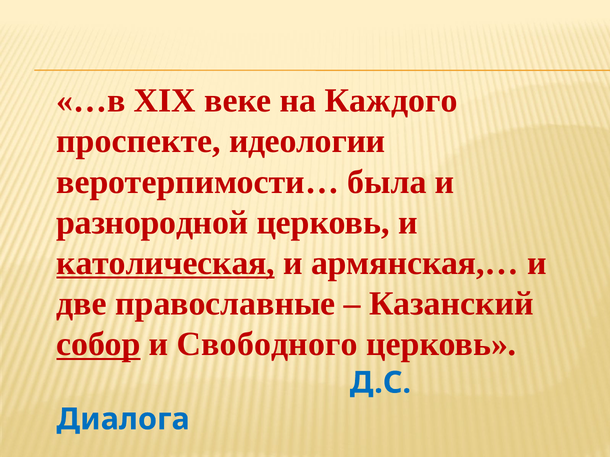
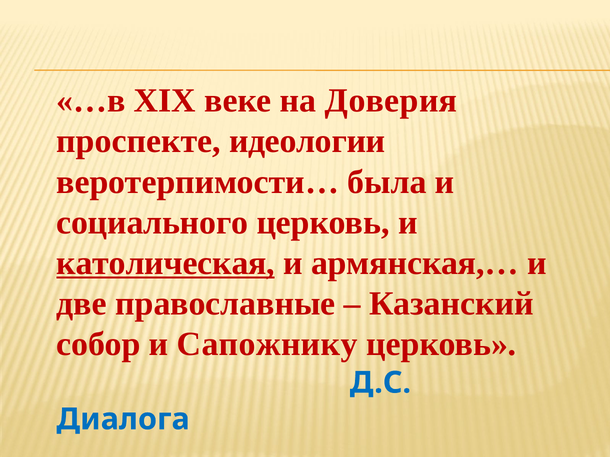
Каждого: Каждого -> Доверия (391, 101)
разнородной: разнородной -> социального (152, 223)
собор underline: present -> none (98, 345)
Свободного: Свободного -> Сапожнику (267, 345)
